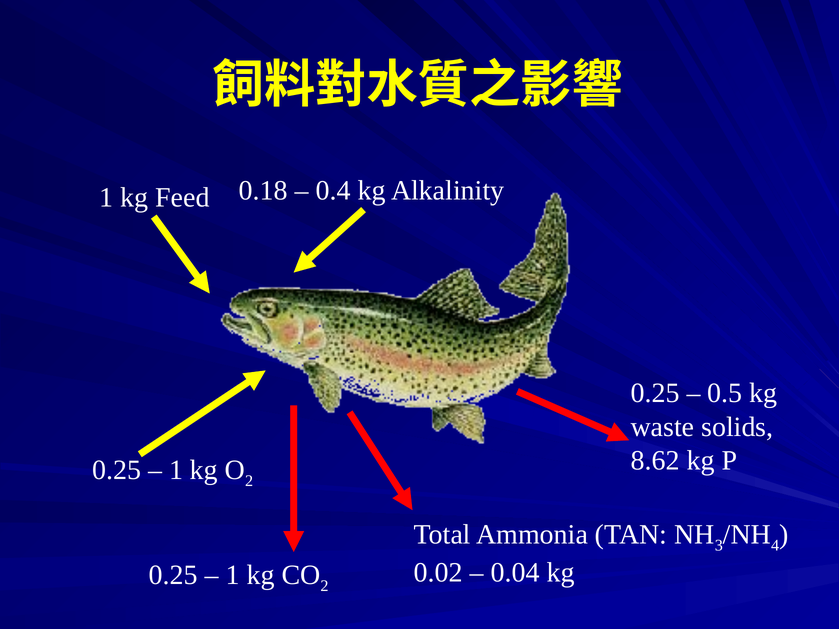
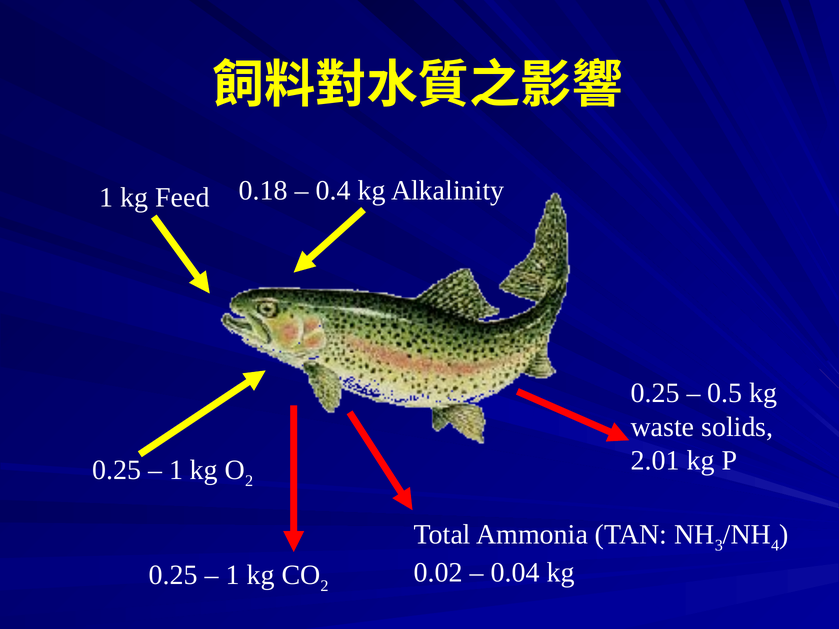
8.62: 8.62 -> 2.01 (655, 461)
